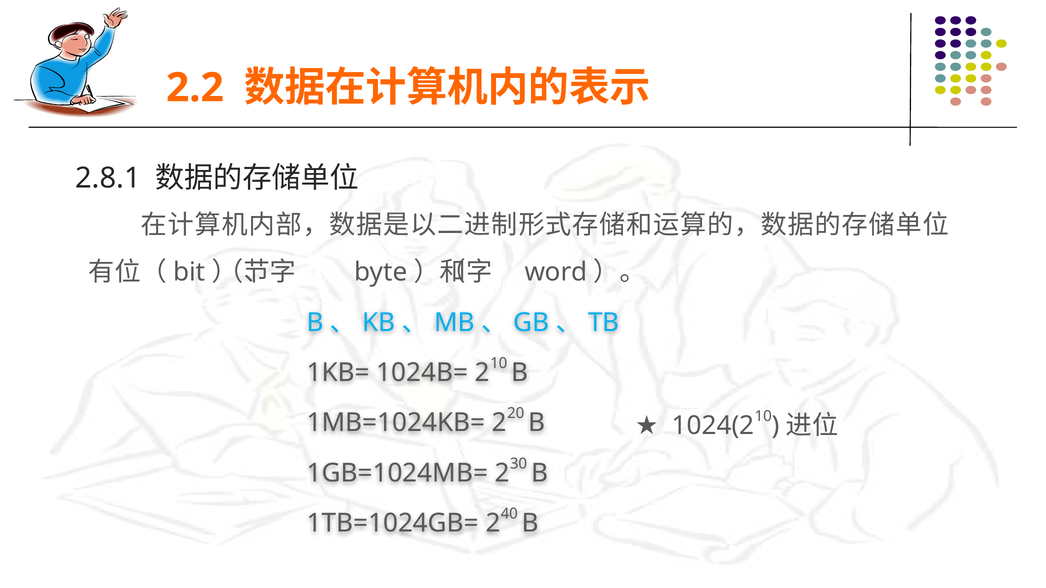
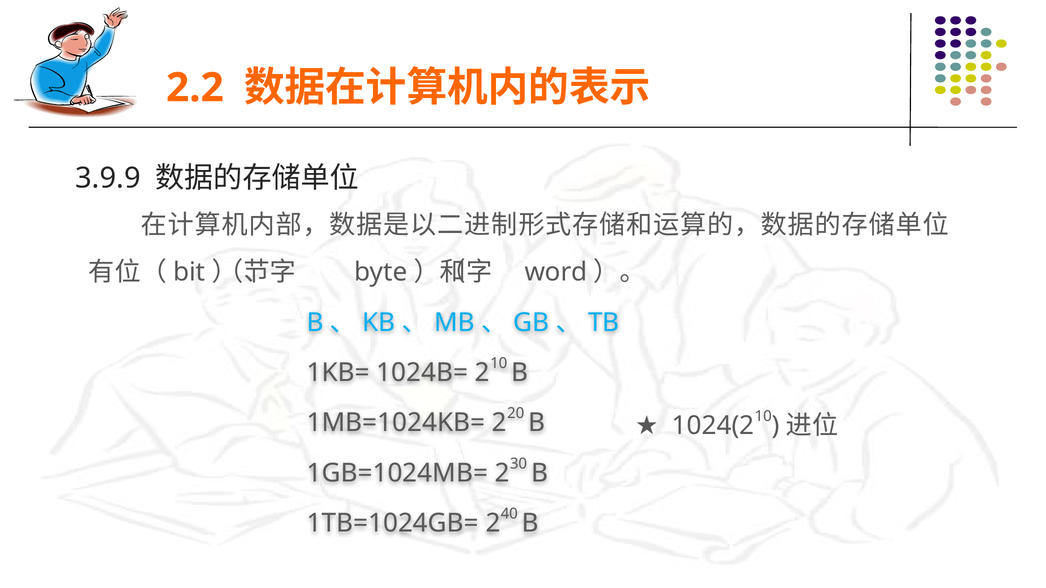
2.8.1: 2.8.1 -> 3.9.9 (108, 178)
